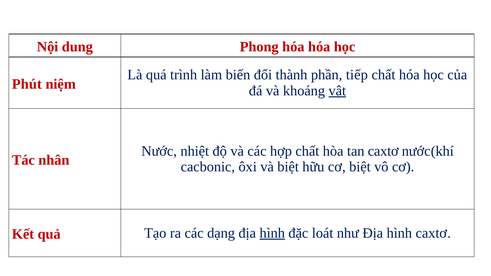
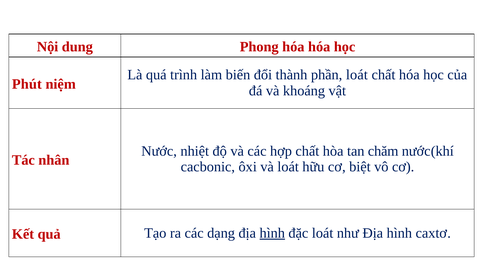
phần tiếp: tiếp -> loát (357, 75)
vật underline: present -> none (337, 91)
tan caxtơ: caxtơ -> chăm (383, 151)
và biệt: biệt -> loát (288, 167)
